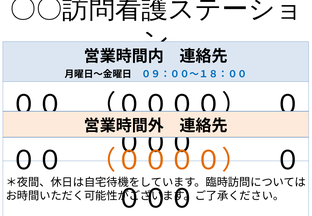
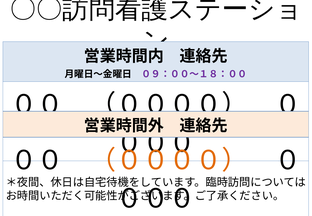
０９：００〜１８：００ colour: blue -> purple (194, 74)
